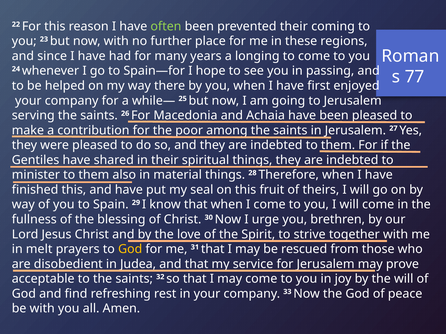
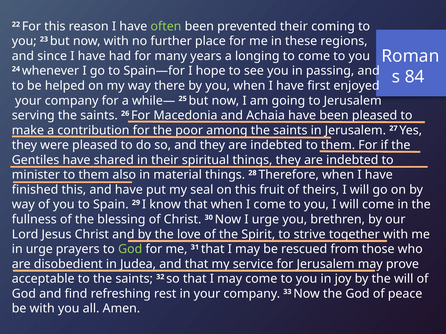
77: 77 -> 84 (415, 77)
in melt: melt -> urge (39, 249)
God colour: yellow -> light green (130, 249)
